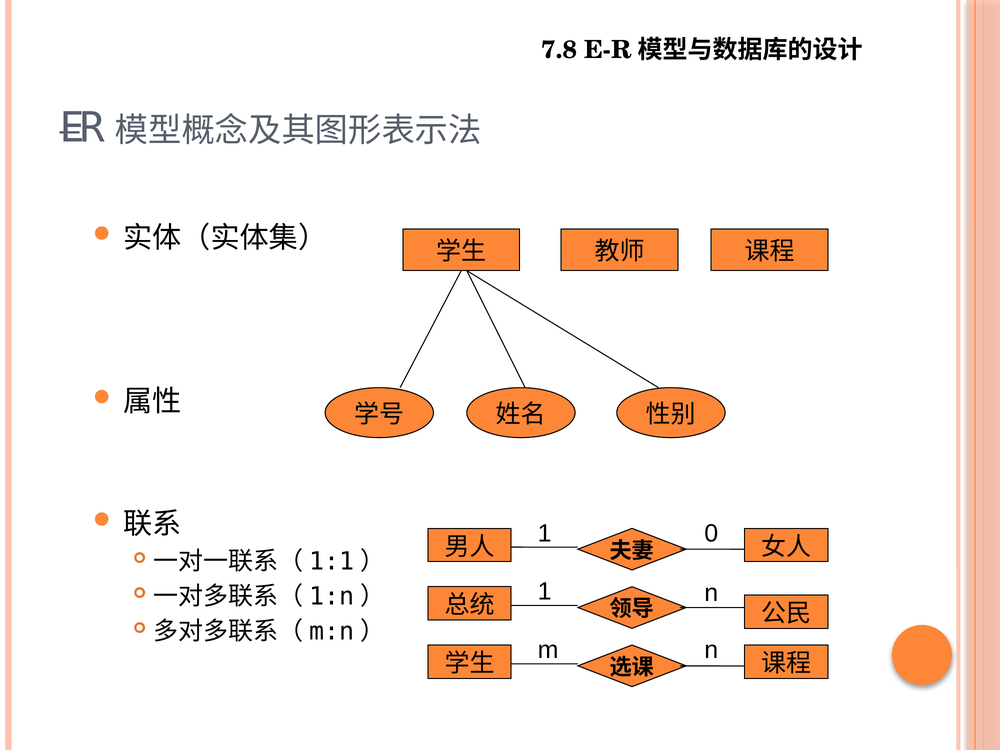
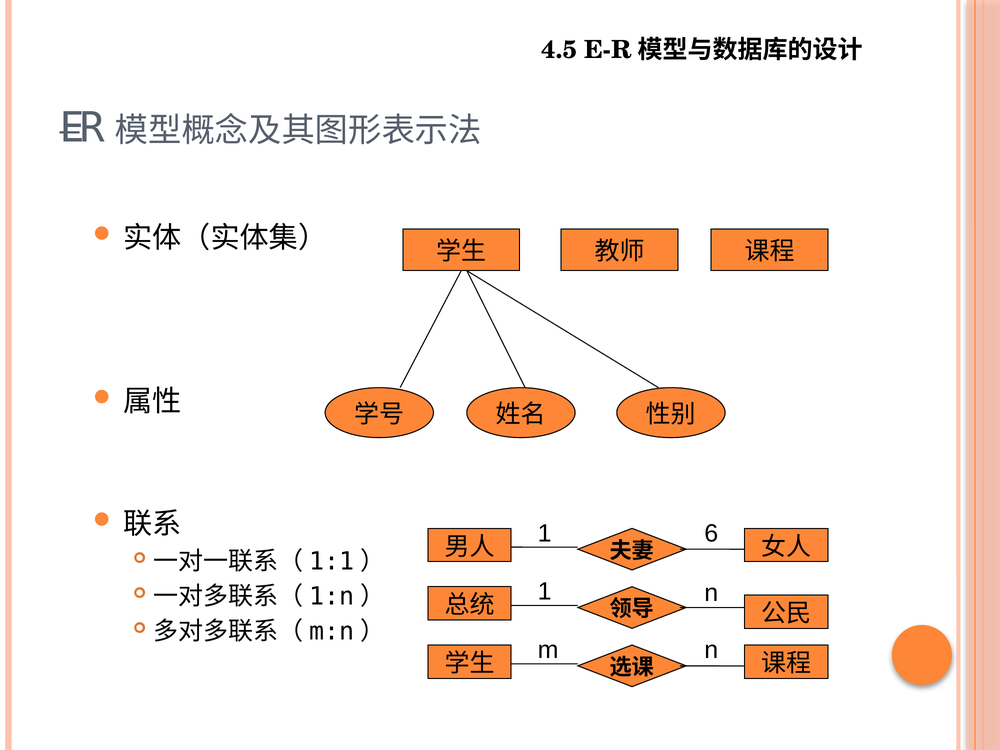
7.8: 7.8 -> 4.5 (559, 50)
0: 0 -> 6 (711, 533)
